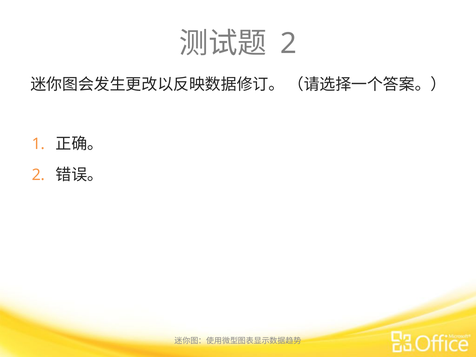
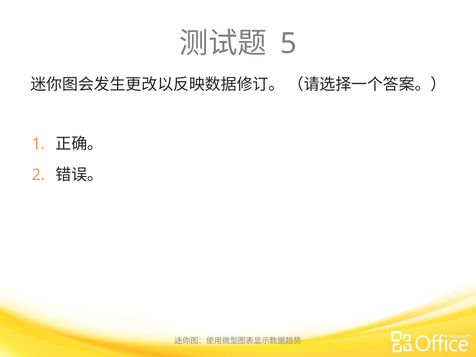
2: 2 -> 5 (288, 44)
